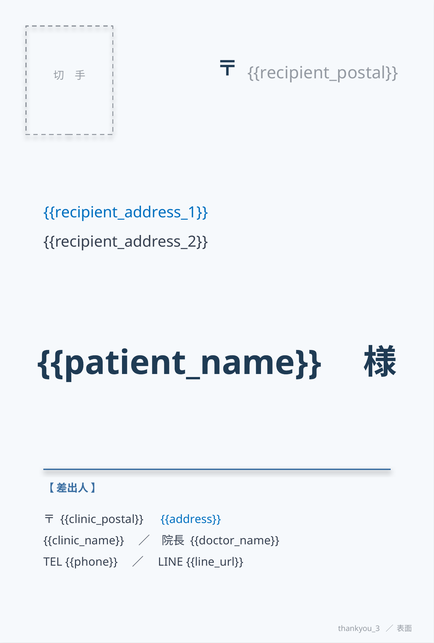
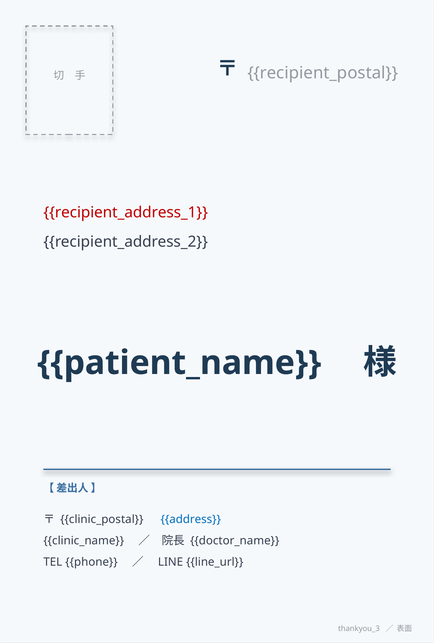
recipient_address_1 colour: blue -> red (126, 212)
